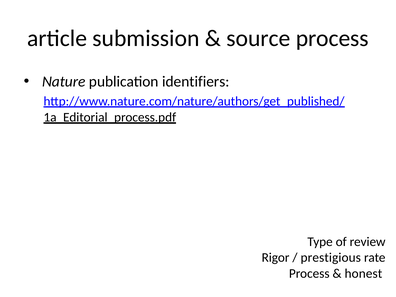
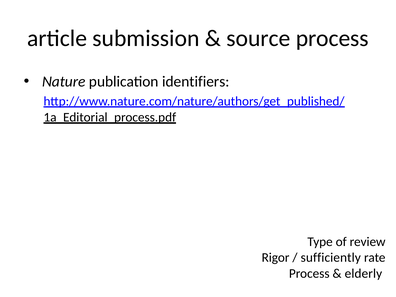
prestigious: prestigious -> sufficiently (331, 258)
honest: honest -> elderly (363, 273)
